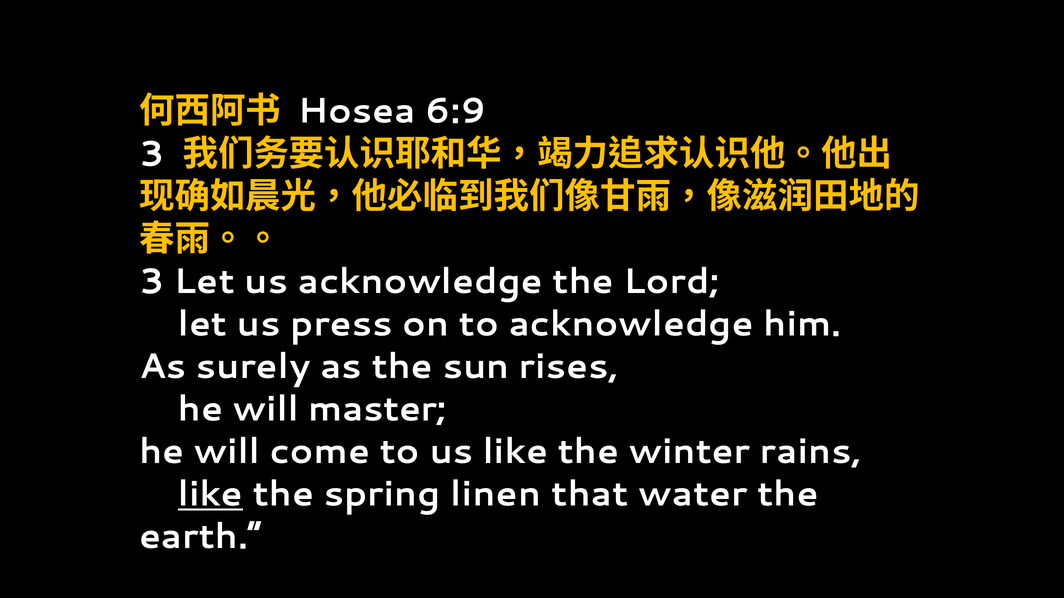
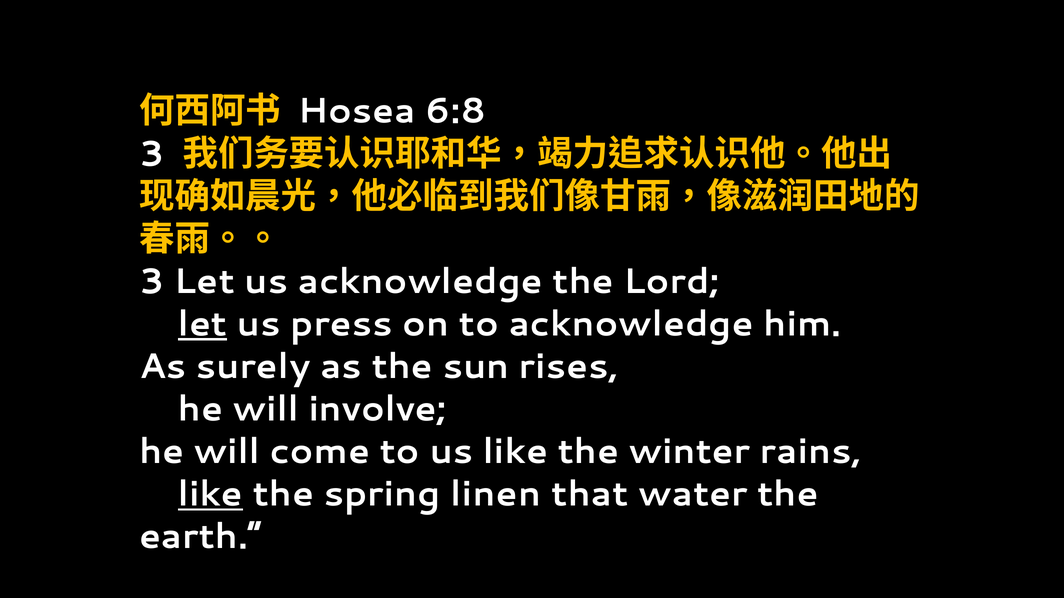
6:9: 6:9 -> 6:8 (456, 111)
let underline: none -> present (203, 324)
master: master -> involve (378, 409)
